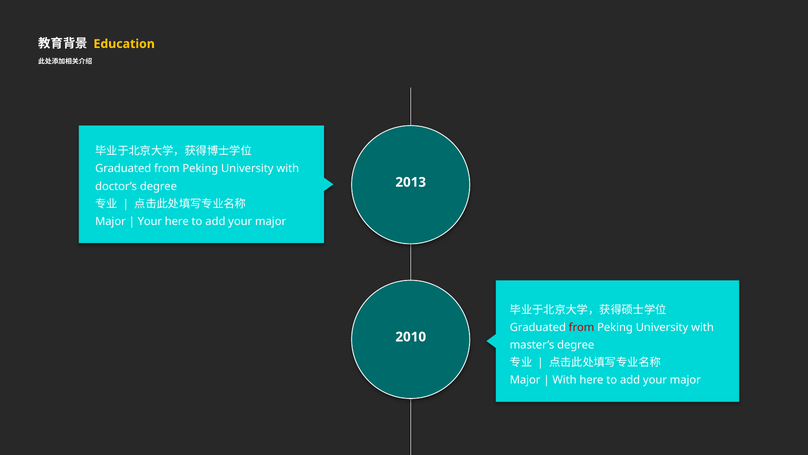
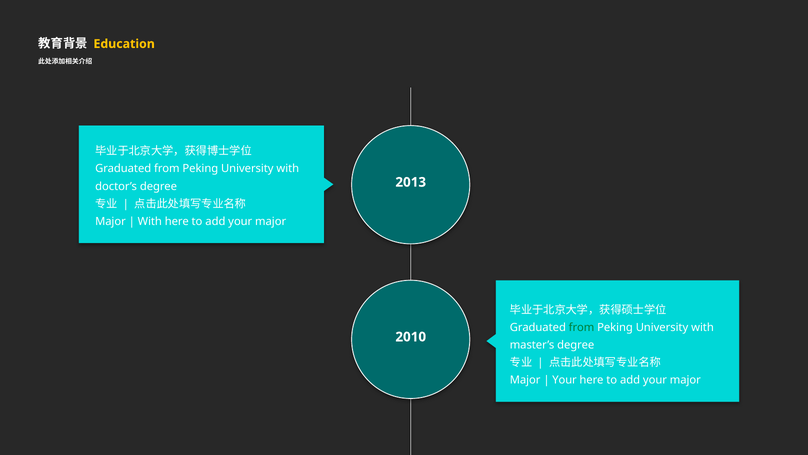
Your: Your -> With (150, 221)
from colour: red -> green (582, 327)
With: With -> Your (565, 380)
